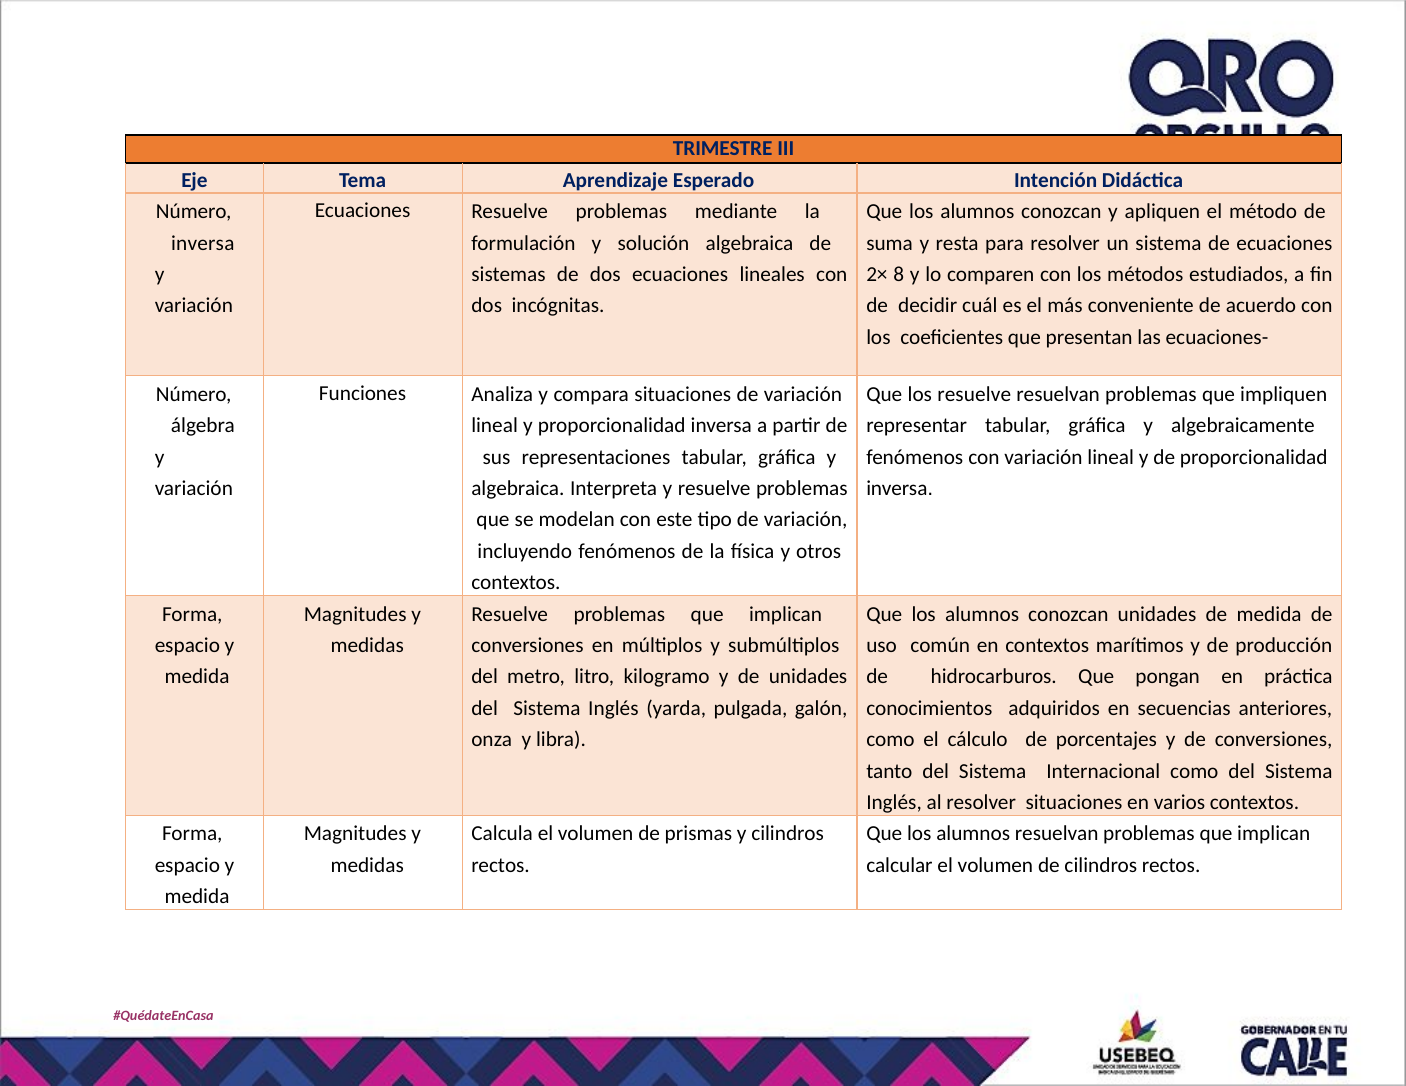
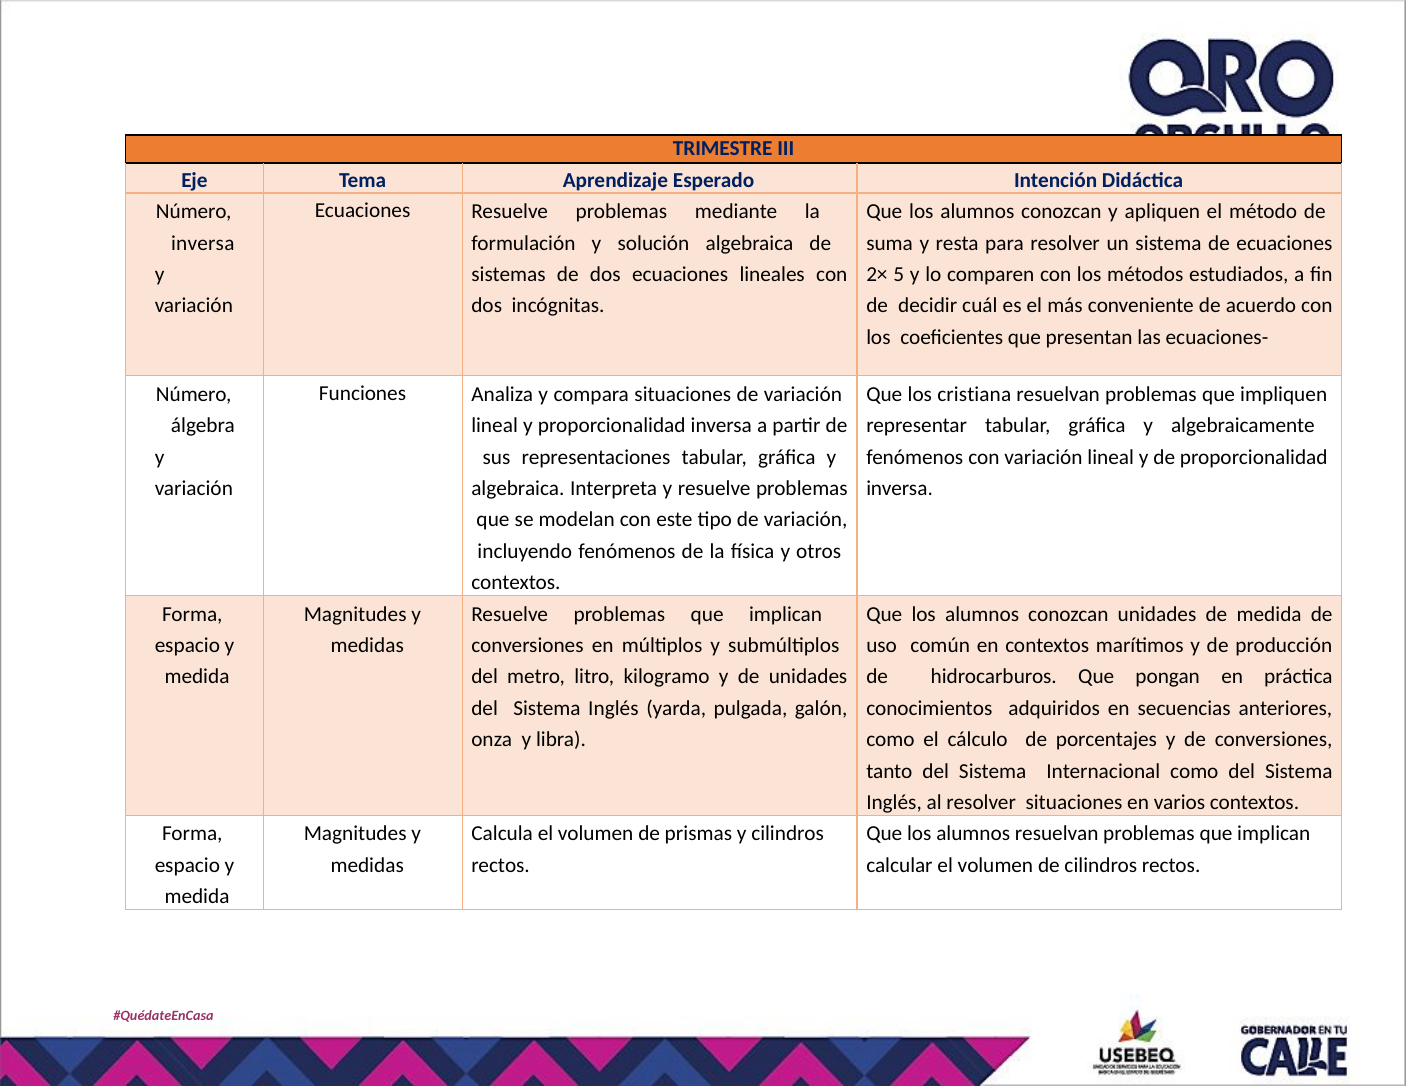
8: 8 -> 5 (899, 275)
los resuelve: resuelve -> cristiana (974, 394)
